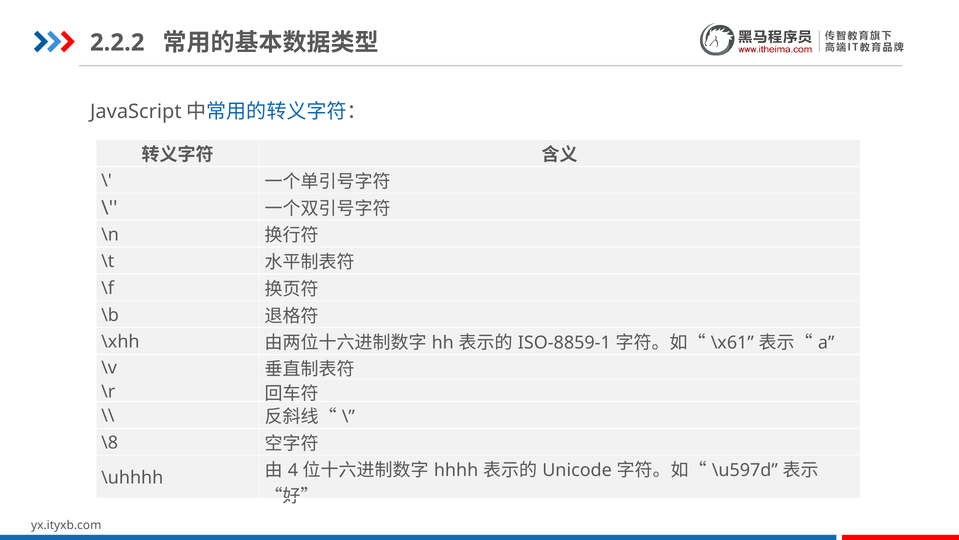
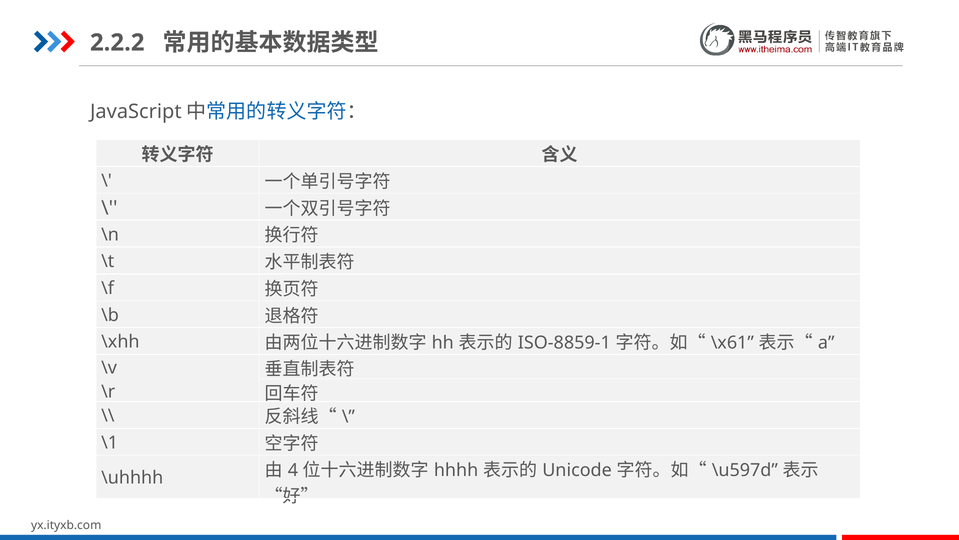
\8: \8 -> \1 (110, 443)
